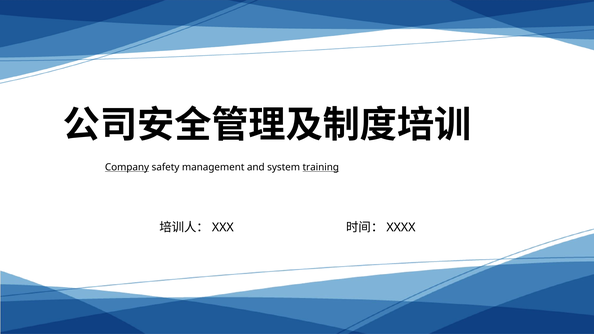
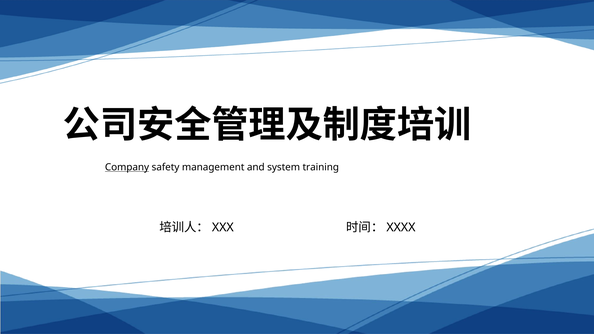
training underline: present -> none (321, 167)
